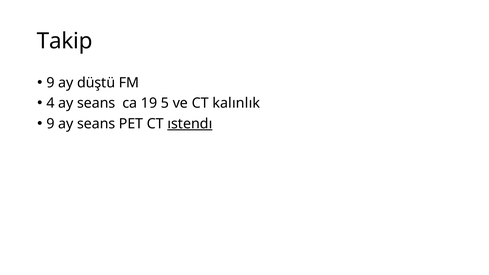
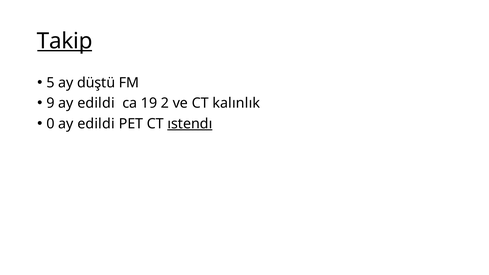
Takip underline: none -> present (65, 41)
9: 9 -> 5 (51, 83)
4: 4 -> 9 (51, 103)
seans: seans -> edildi (96, 103)
5: 5 -> 2 (165, 103)
9: 9 -> 0 (51, 124)
seans: seans -> edildi (96, 124)
